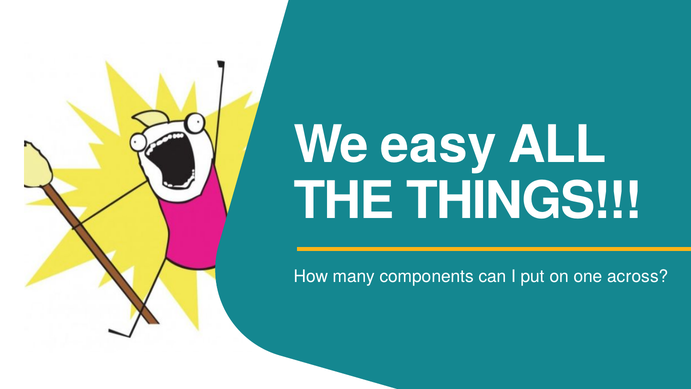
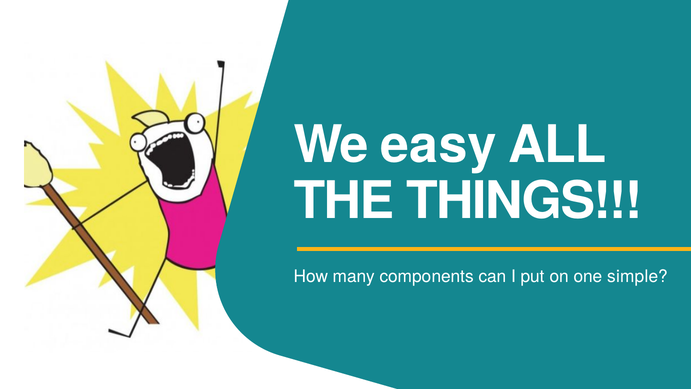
across: across -> simple (638, 277)
